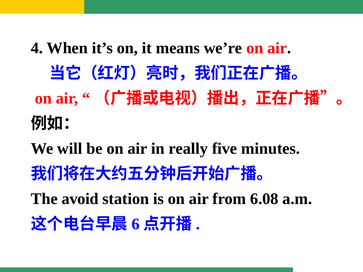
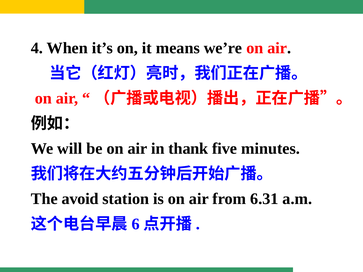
really: really -> thank (188, 149)
6.08: 6.08 -> 6.31 (264, 199)
